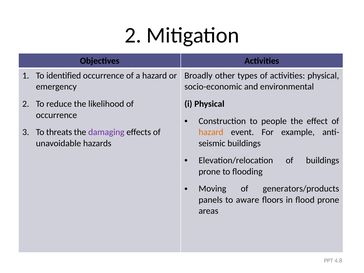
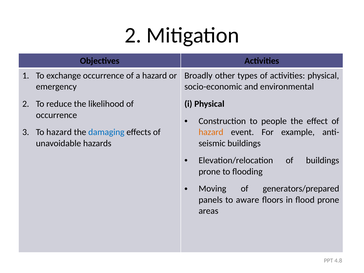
identified: identified -> exchange (64, 76)
To threats: threats -> hazard (59, 132)
damaging colour: purple -> blue (106, 132)
generators/products: generators/products -> generators/prepared (301, 189)
